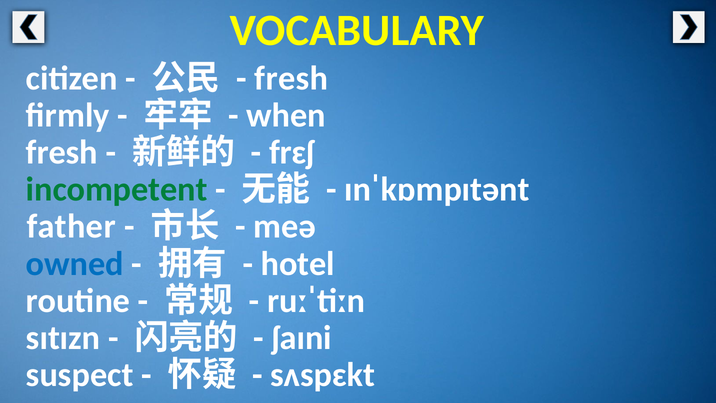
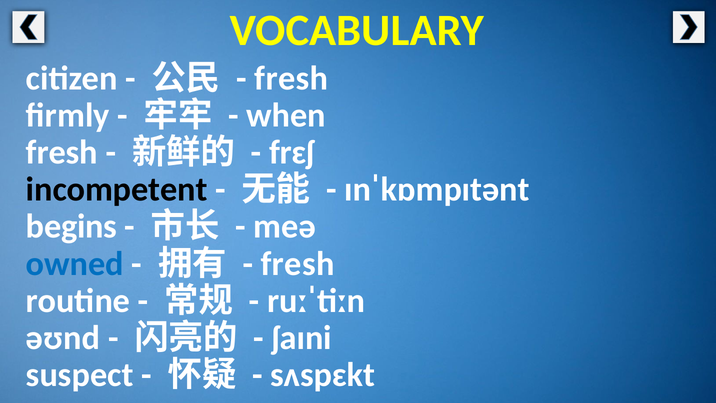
incompetent colour: green -> black (117, 189)
father: father -> begins (71, 226)
hotel: hotel -> fresh (298, 264)
sɪtɪzn: sɪtɪzn -> əʊnd (63, 338)
